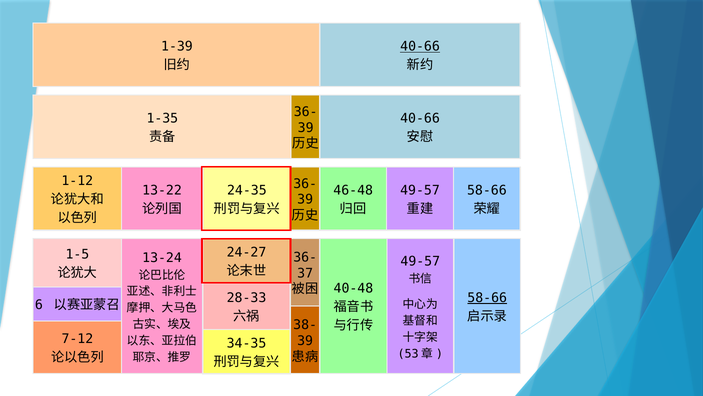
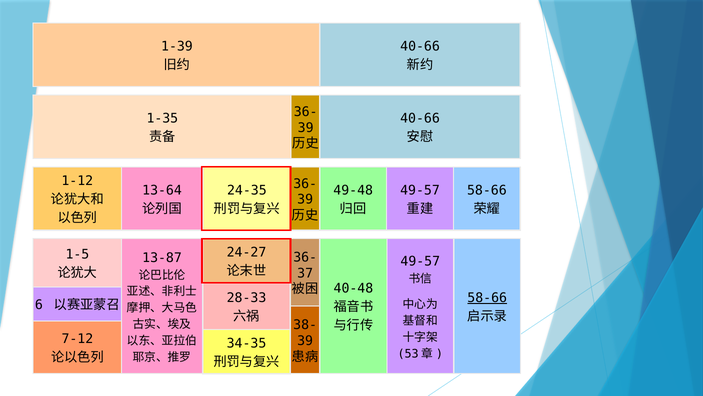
40-66 underline: present -> none (420, 46)
13-22: 13-22 -> 13-64 (162, 190)
46-48: 46-48 -> 49-48 (353, 190)
13-24: 13-24 -> 13-87 (162, 257)
